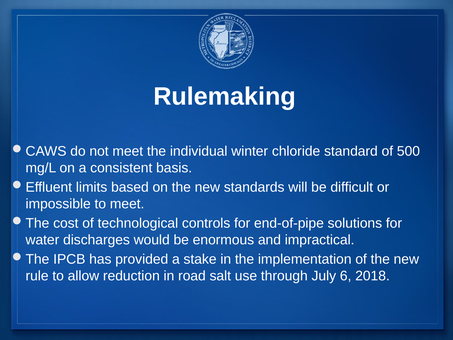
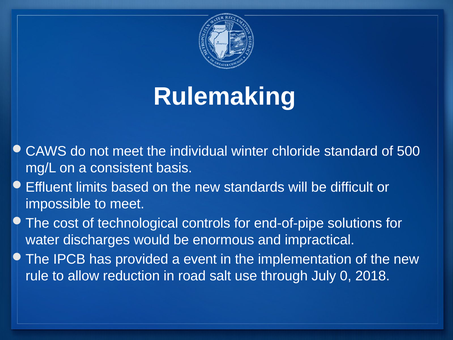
stake: stake -> event (200, 259)
6: 6 -> 0 (346, 276)
